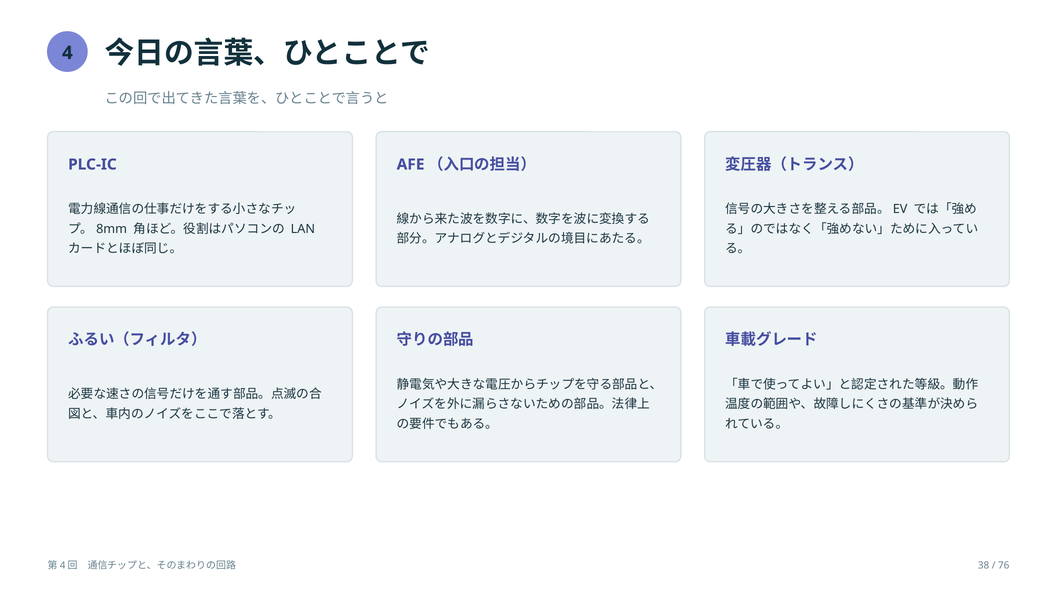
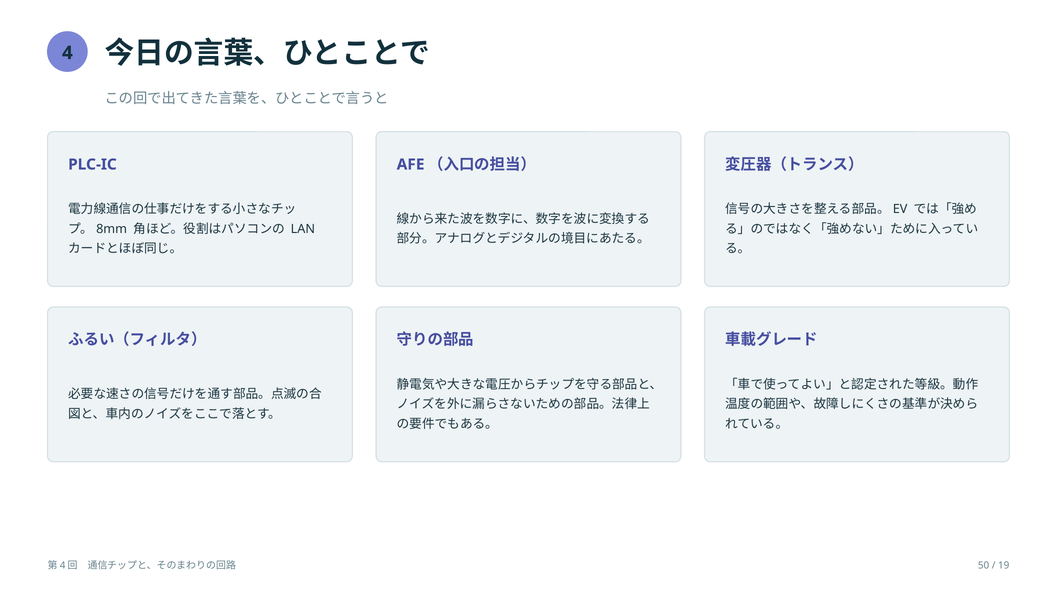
38: 38 -> 50 (984, 565)
76: 76 -> 19 (1004, 565)
